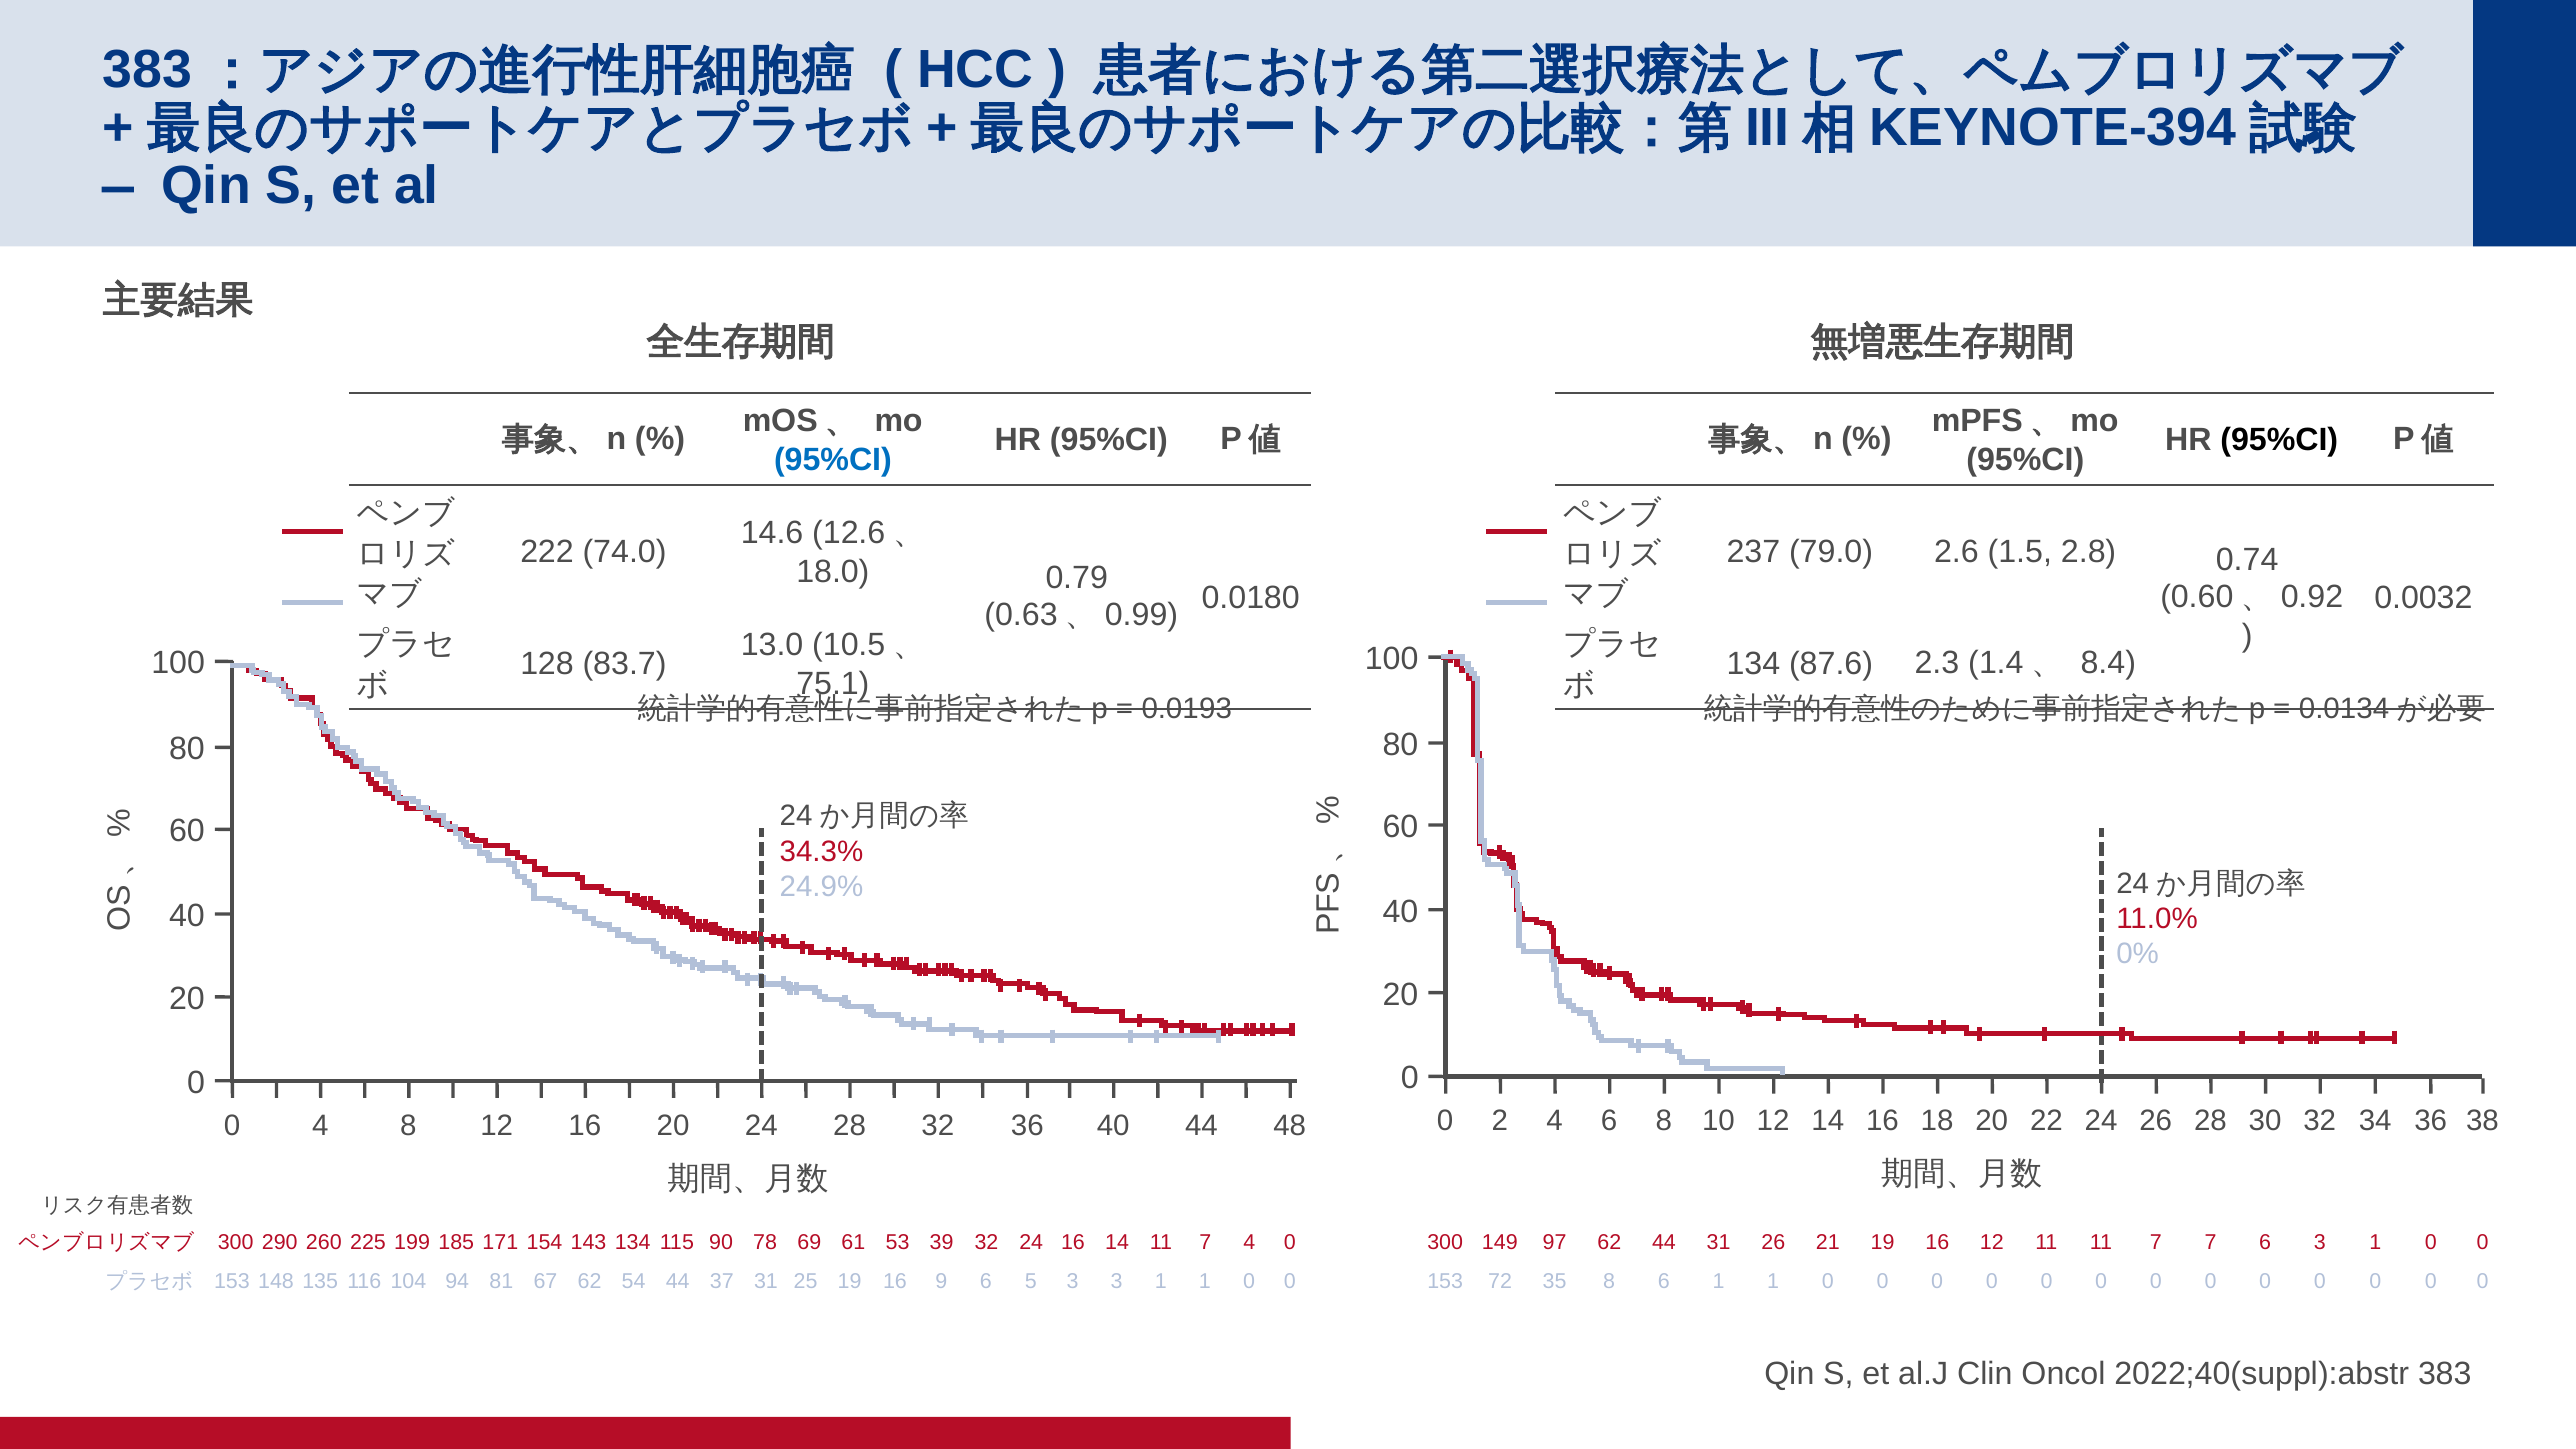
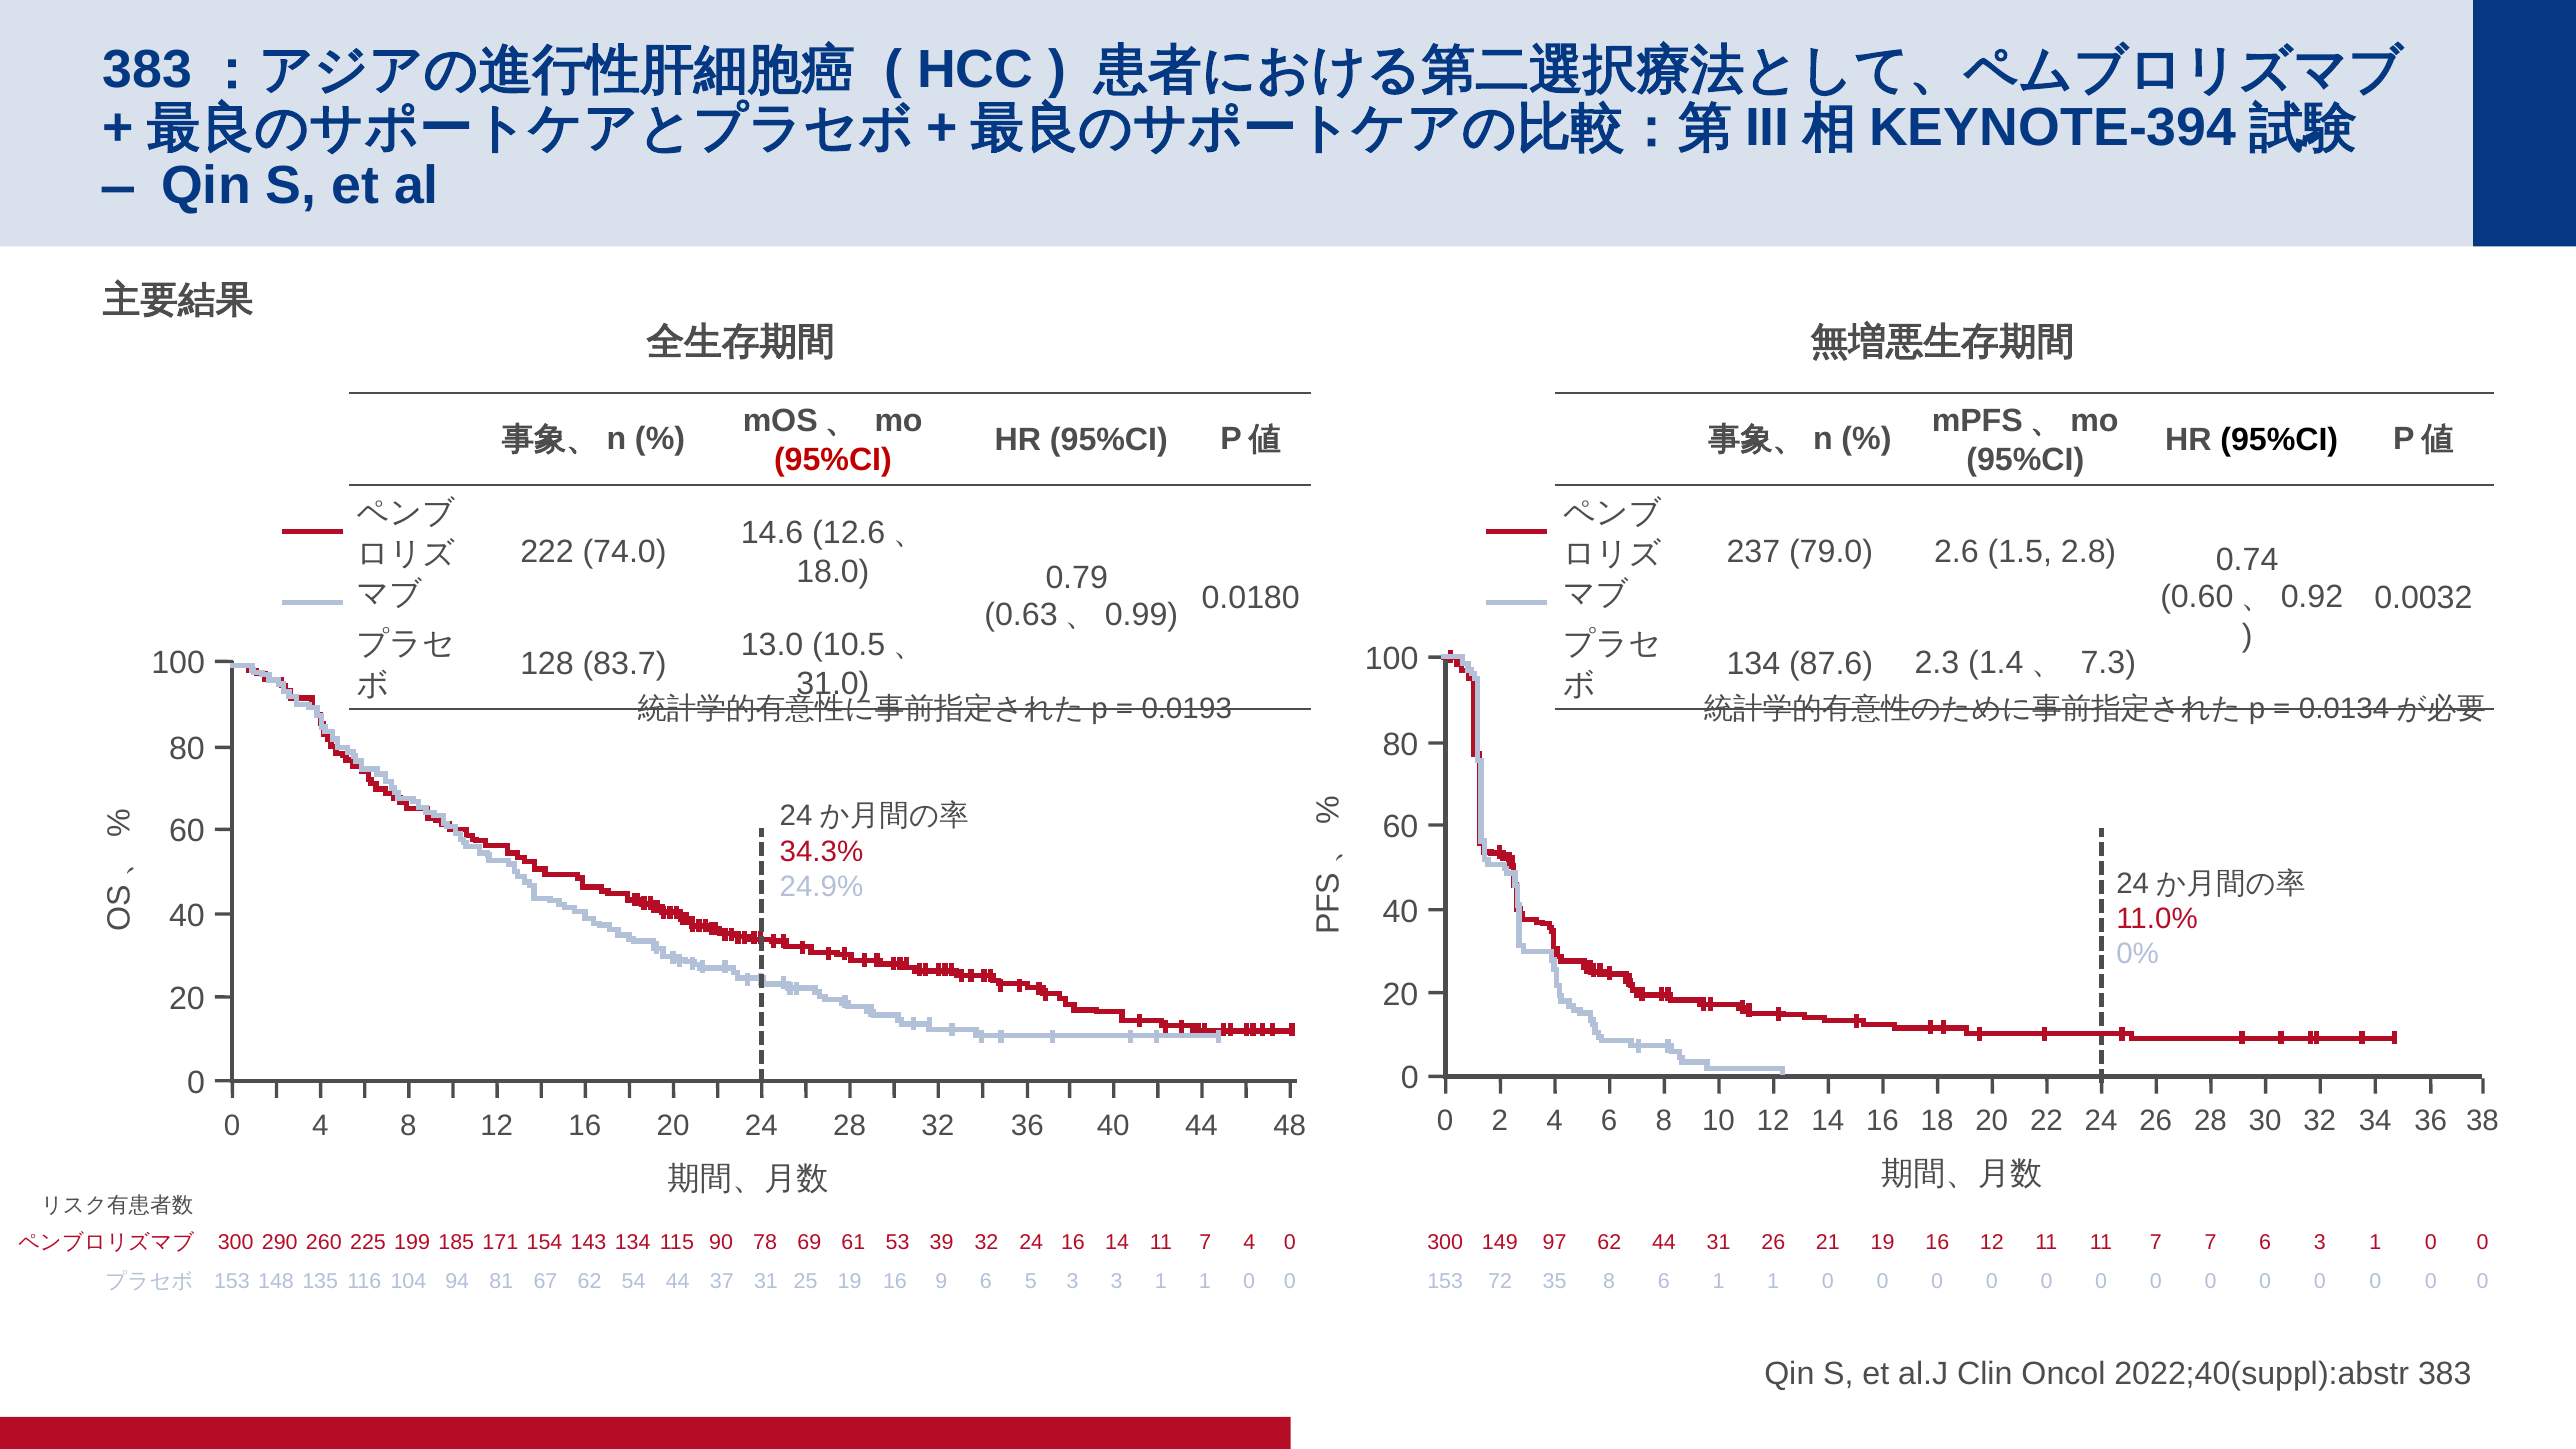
95%CI colour: blue -> red (833, 460)
8.4: 8.4 -> 7.3 (2108, 663)
75.1: 75.1 -> 31.0 (833, 684)
